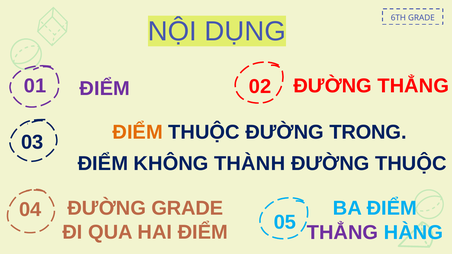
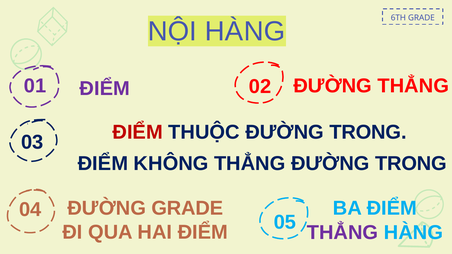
NỘI DỤNG: DỤNG -> HÀNG (245, 31)
ĐIỂM colour: orange -> red (138, 132)
KHÔNG THÀNH: THÀNH -> THẲNG (250, 164)
THUỘC: THUỘC -> TRONG (411, 164)
